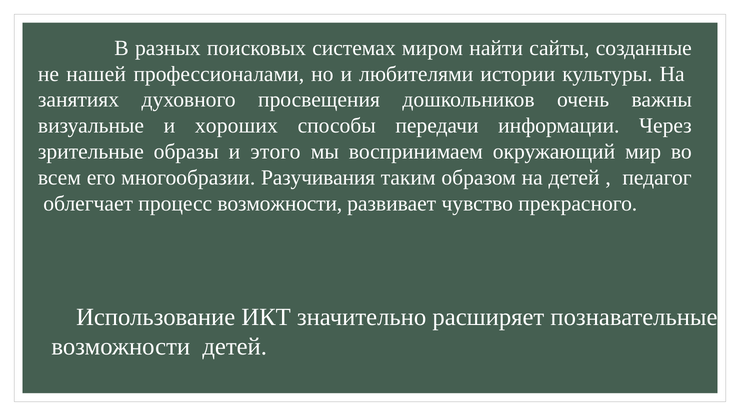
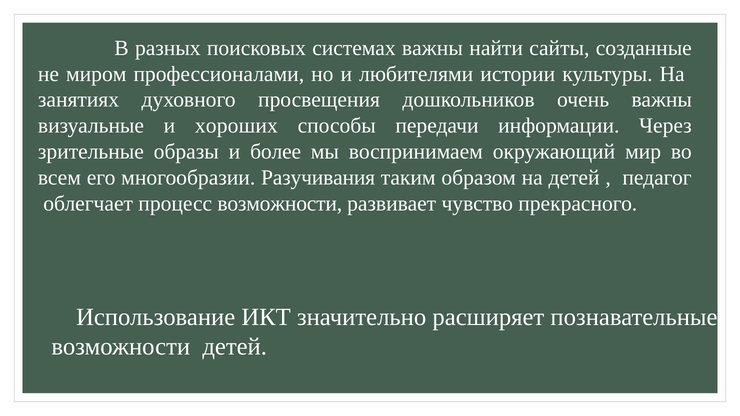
системах миром: миром -> важны (432, 48)
нашей: нашей -> миром (96, 74)
этого: этого -> более (276, 152)
